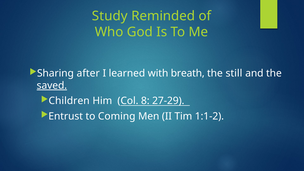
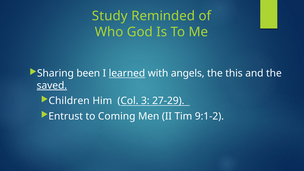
after: after -> been (88, 73)
learned underline: none -> present (127, 73)
breath: breath -> angels (188, 73)
still: still -> this (234, 73)
8: 8 -> 3 (145, 101)
1:1-2: 1:1-2 -> 9:1-2 (209, 116)
